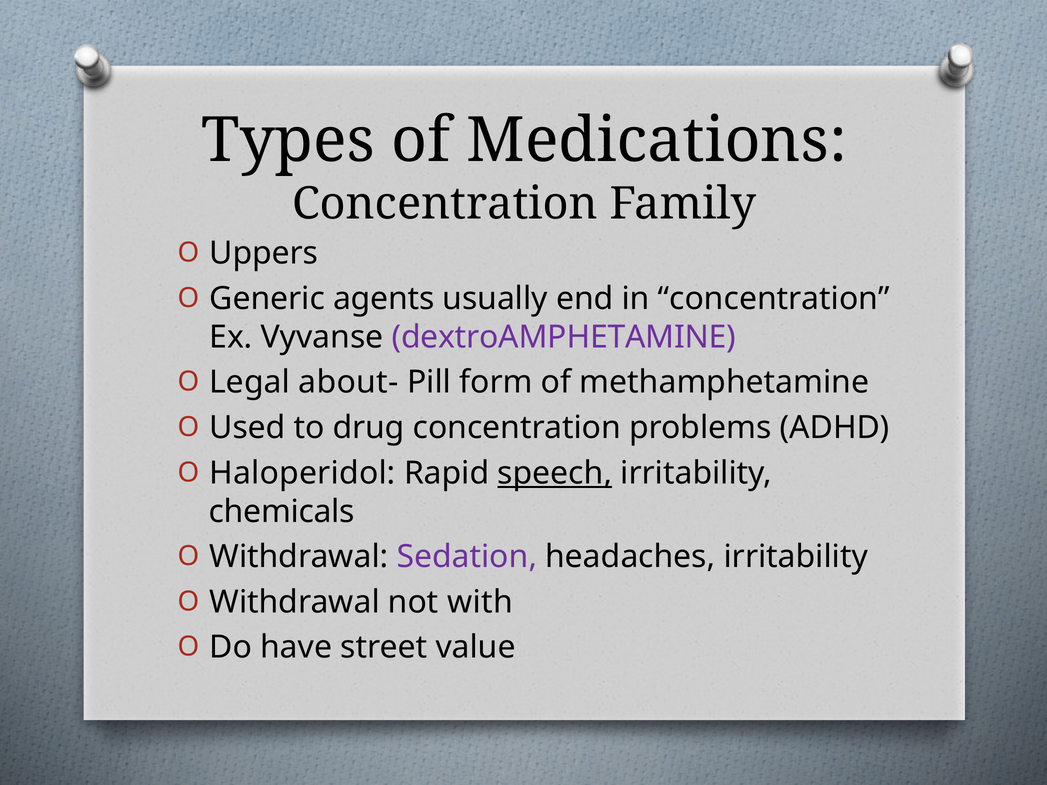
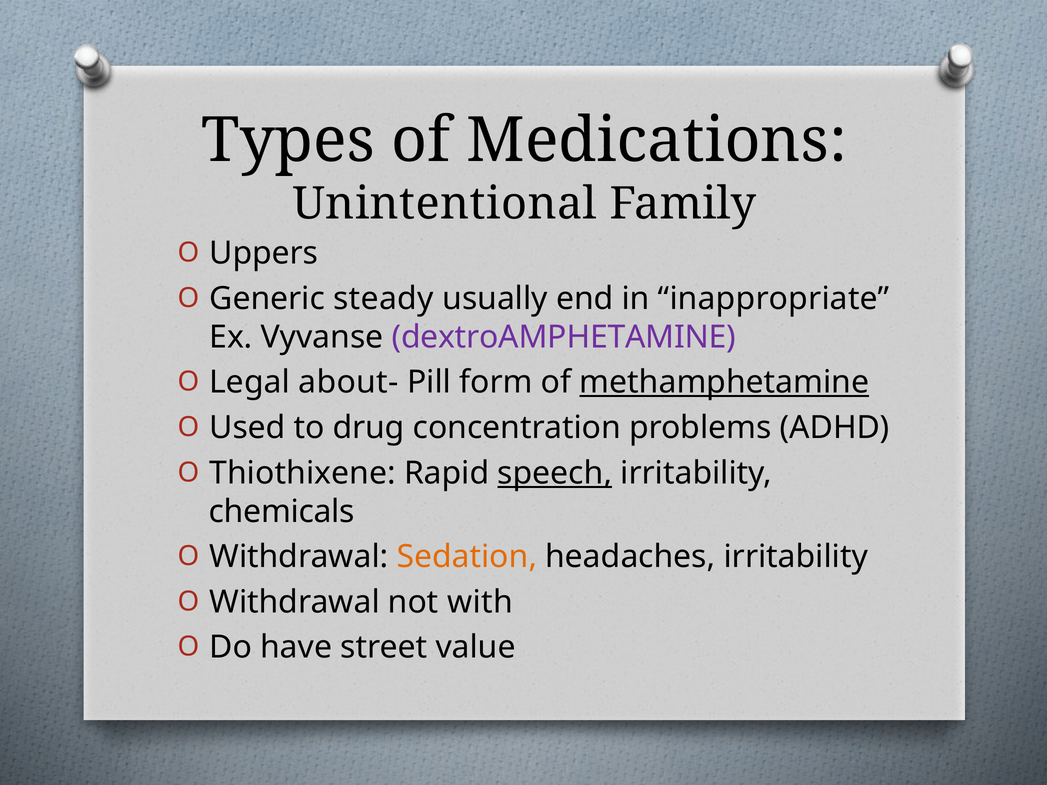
Concentration: Concentration -> Unintentional (445, 204)
agents: agents -> steady (384, 299)
in concentration: concentration -> inappropriate (774, 299)
methamphetamine underline: none -> present (724, 383)
Haloperidol: Haloperidol -> Thiothixene (303, 473)
Sedation colour: purple -> orange (467, 557)
